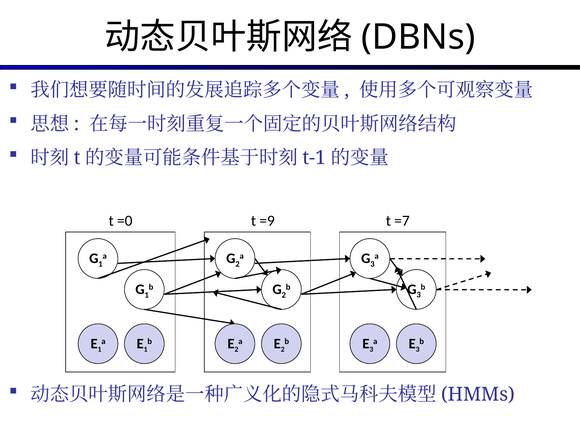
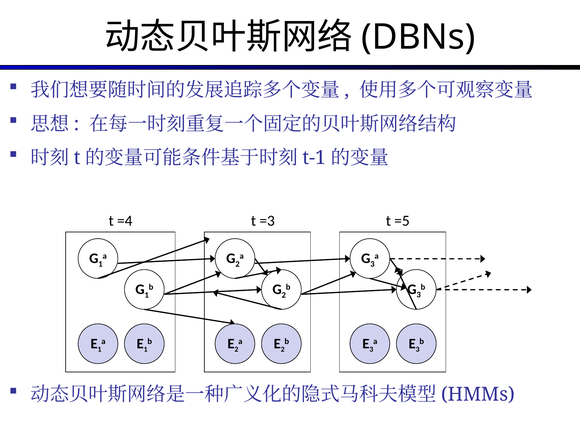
=0: =0 -> =4 (125, 221)
=9: =9 -> =3 (267, 221)
=7: =7 -> =5 (402, 221)
